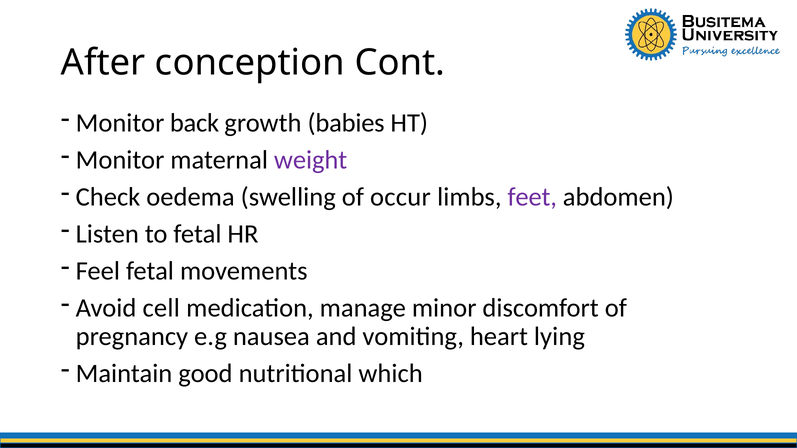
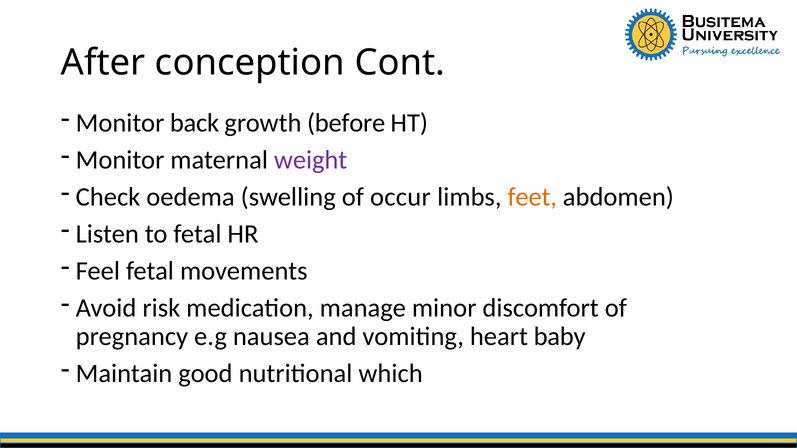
babies: babies -> before (346, 123)
feet colour: purple -> orange (532, 197)
cell: cell -> risk (161, 308)
lying: lying -> baby (560, 337)
